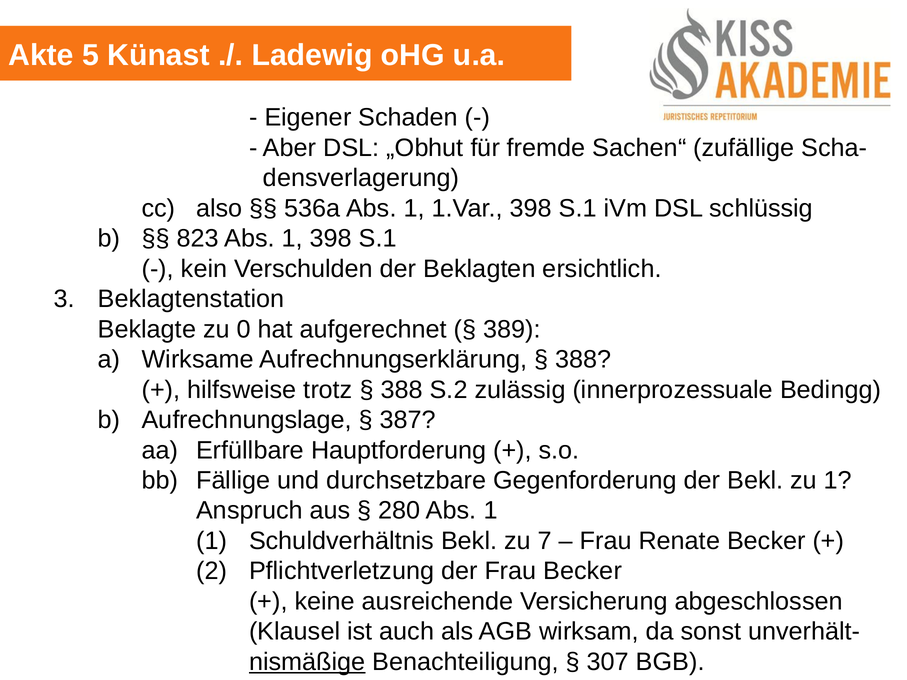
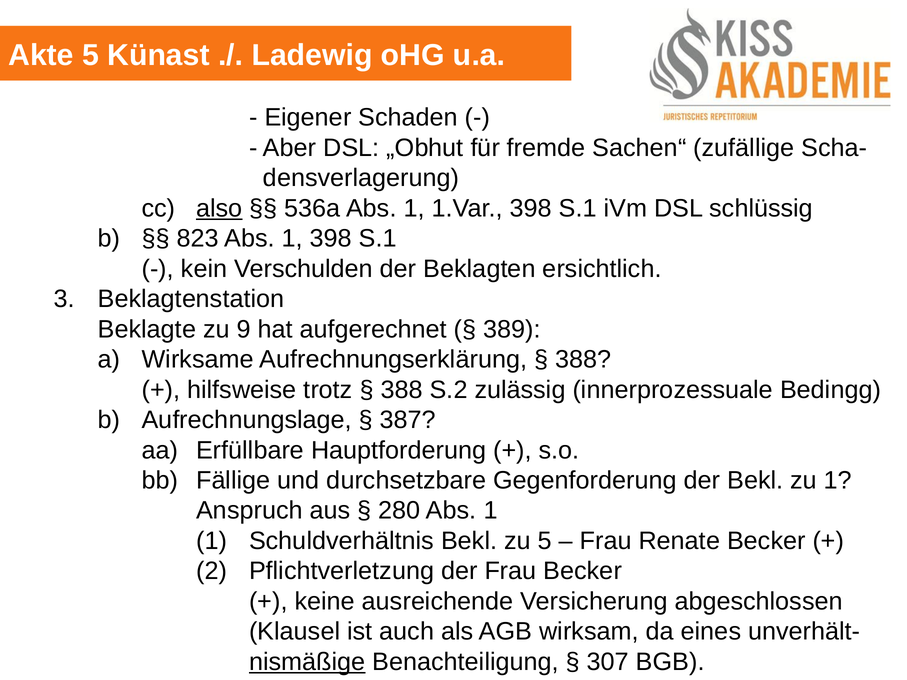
also underline: none -> present (219, 208)
0: 0 -> 9 (244, 329)
zu 7: 7 -> 5 (545, 541)
sonst: sonst -> eines (711, 632)
